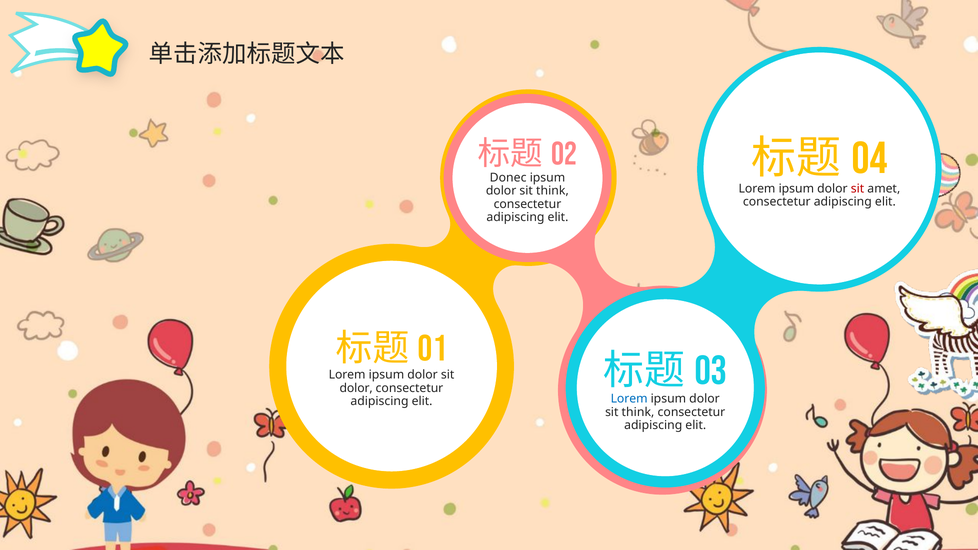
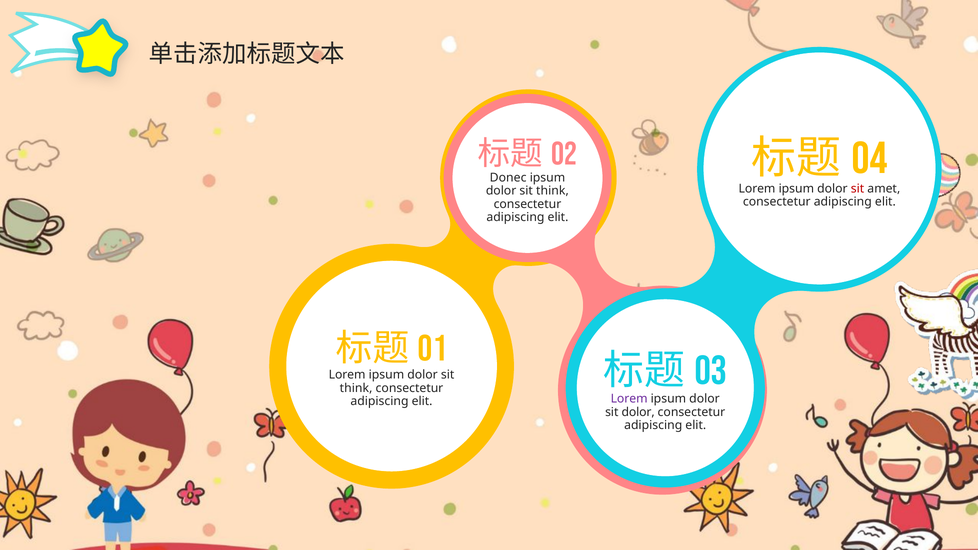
dolor: dolor -> think (356, 388)
Lorem colour: blue -> purple (629, 399)
think: think -> dolor (638, 412)
